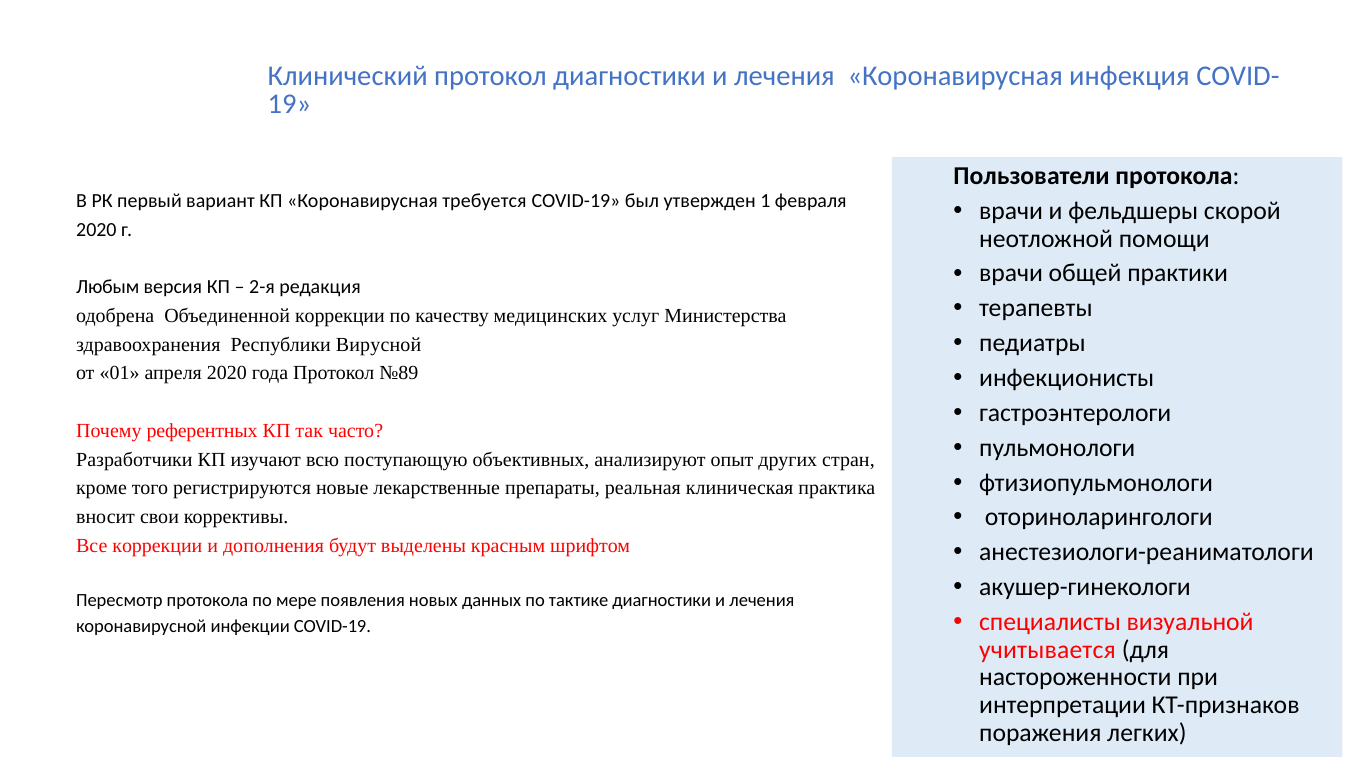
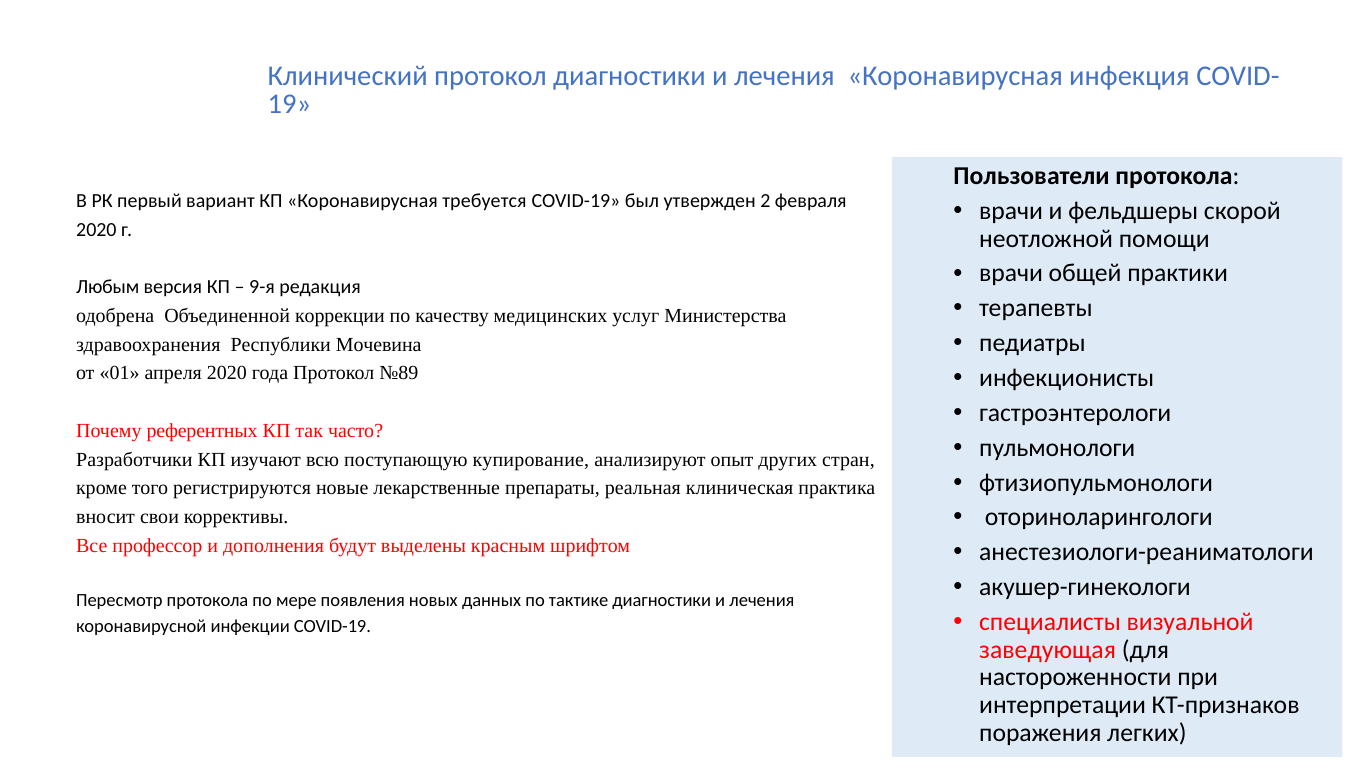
1: 1 -> 2 (765, 201)
2-я: 2-я -> 9-я (262, 287)
Вирусной: Вирусной -> Мочевина (379, 345)
объективных: объективных -> купирование (531, 460)
Все коррекции: коррекции -> профессор (157, 546)
учитывается: учитывается -> заведующая (1048, 650)
